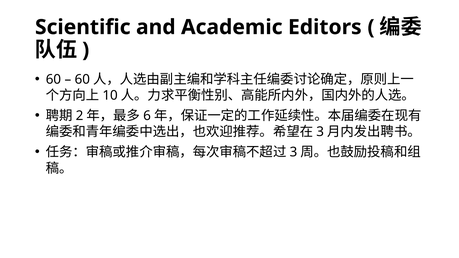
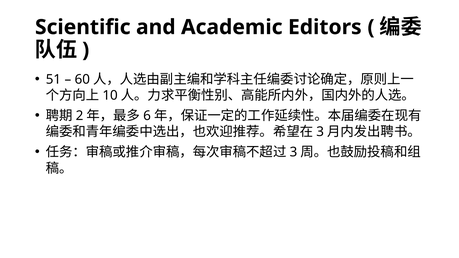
60: 60 -> 51 (53, 79)
